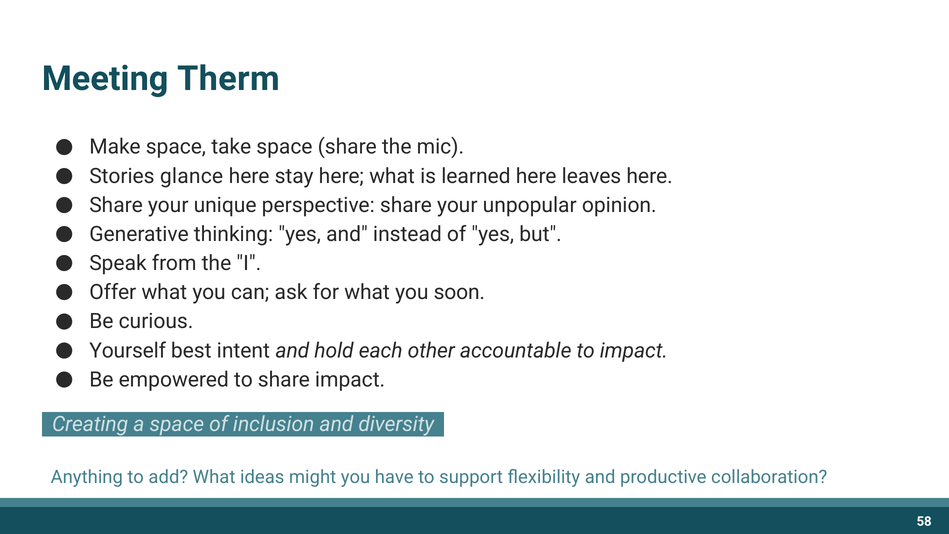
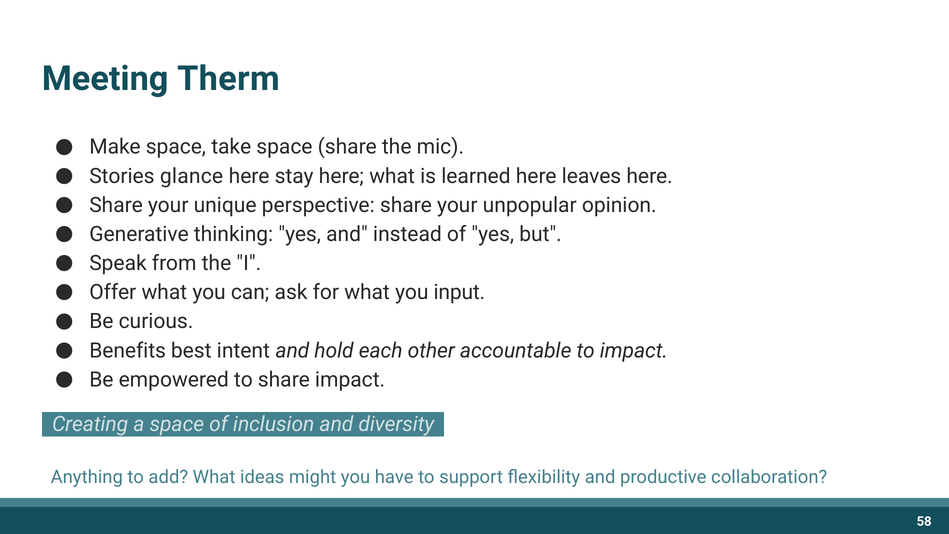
soon: soon -> input (459, 292)
Yourself: Yourself -> Benefits (128, 350)
